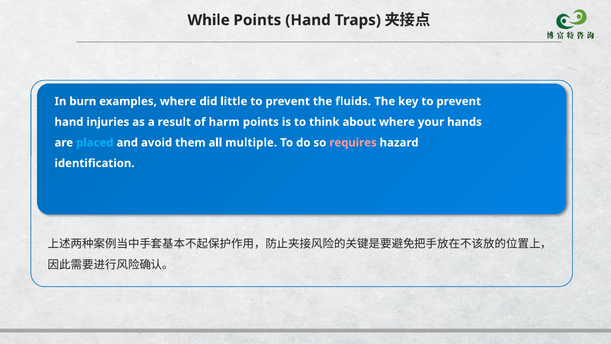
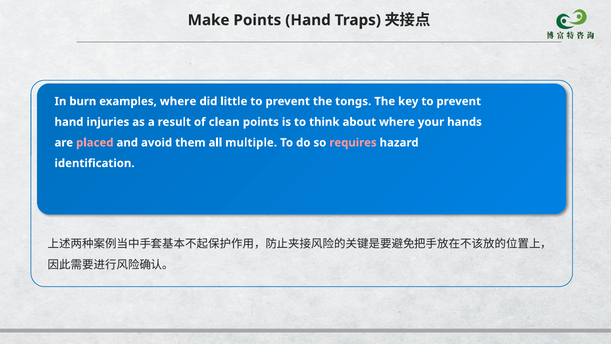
While: While -> Make (209, 20)
fluids: fluids -> tongs (353, 101)
harm: harm -> clean (224, 122)
placed colour: light blue -> pink (95, 143)
